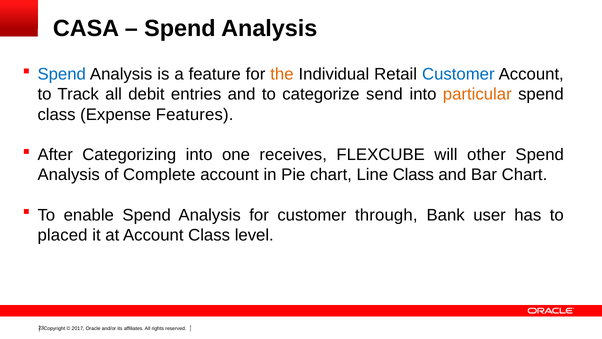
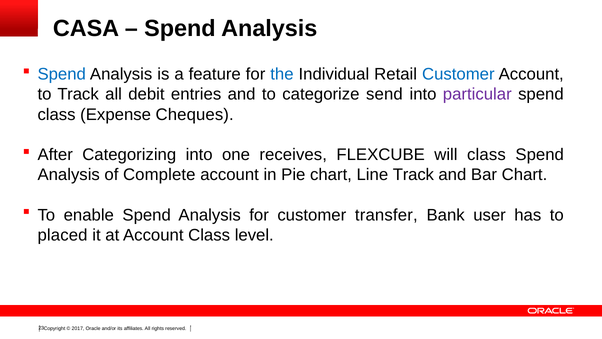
the colour: orange -> blue (282, 74)
particular colour: orange -> purple (477, 94)
Features: Features -> Cheques (195, 114)
will other: other -> class (486, 155)
Line Class: Class -> Track (413, 175)
through: through -> transfer (386, 215)
